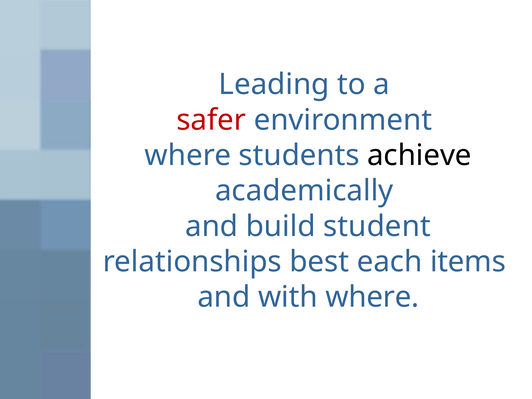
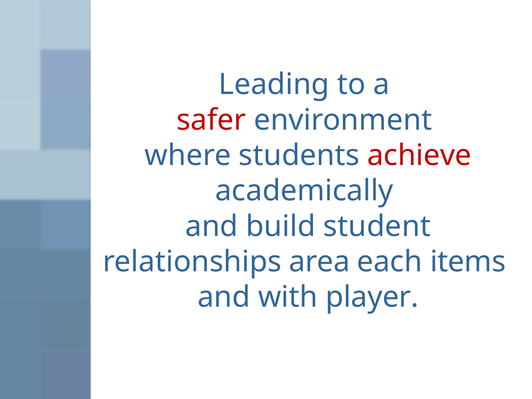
achieve colour: black -> red (419, 155)
best: best -> area (319, 262)
with where: where -> player (372, 297)
